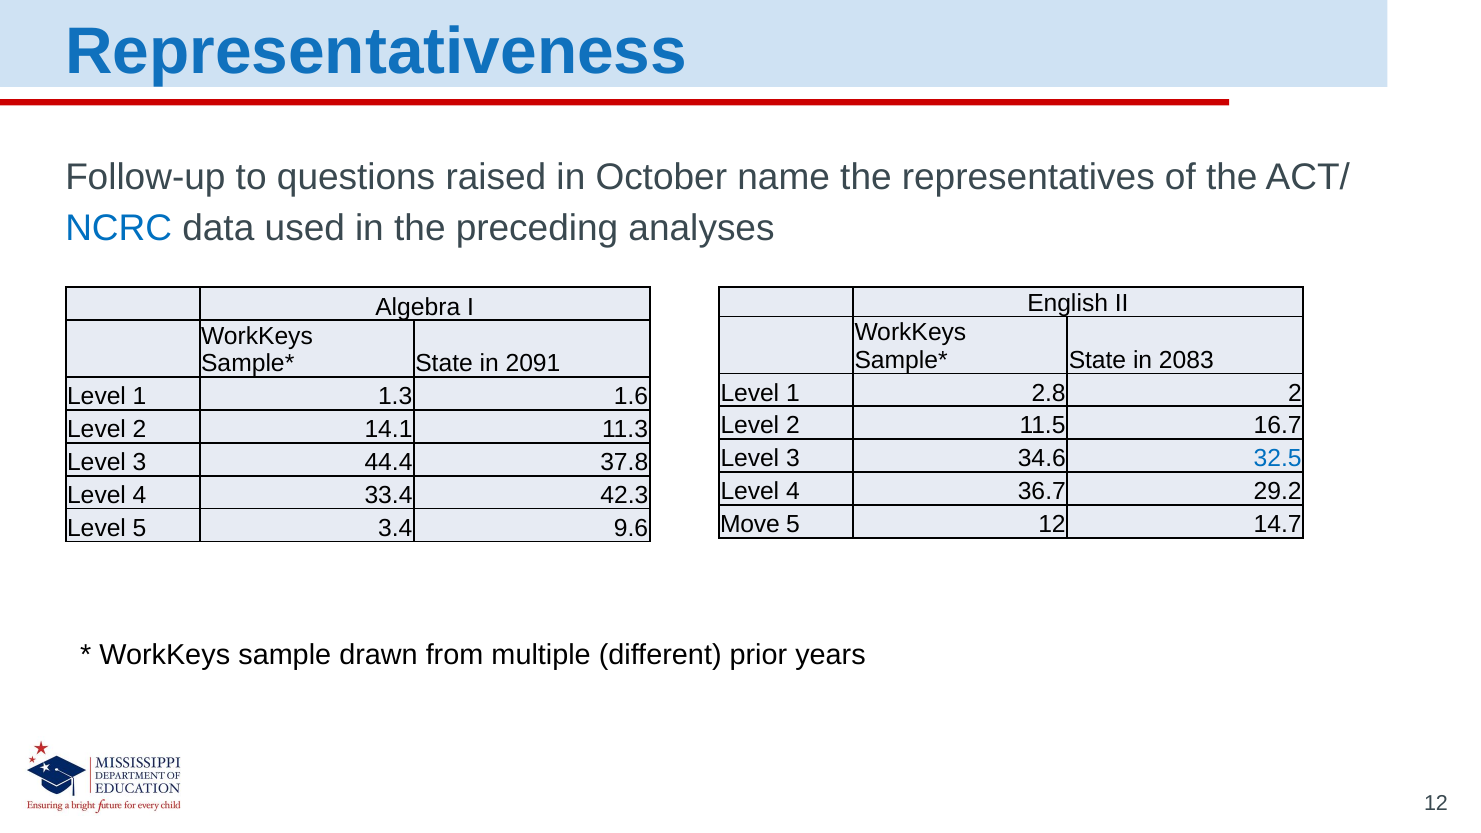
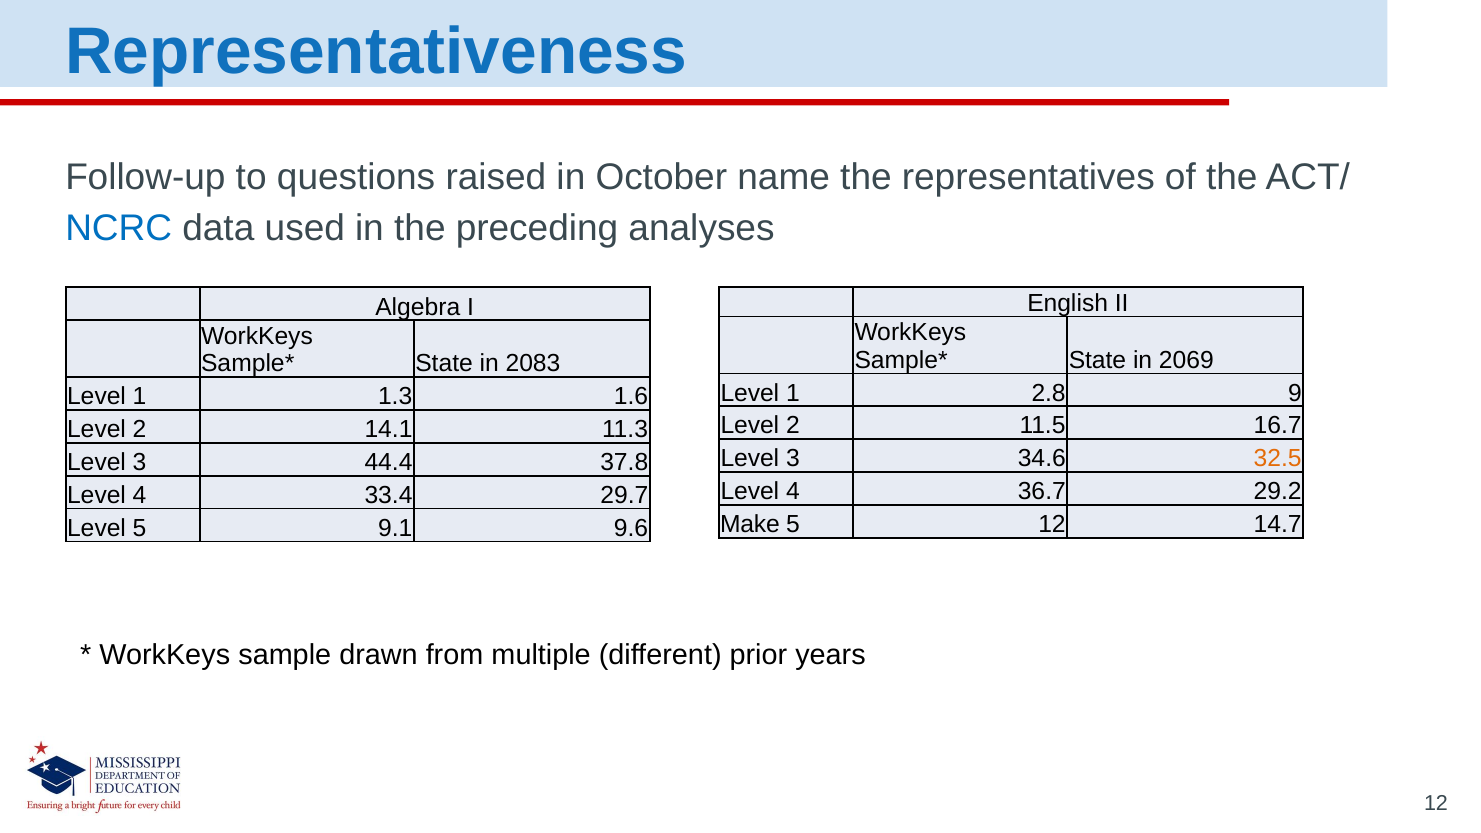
2083: 2083 -> 2069 (1186, 360)
2091: 2091 -> 2083 (533, 364)
2.8 2: 2 -> 9 (1295, 393)
32.5 colour: blue -> orange (1278, 459)
42.3: 42.3 -> 29.7 (624, 495)
Move: Move -> Make (750, 525)
3.4: 3.4 -> 9.1 (395, 528)
